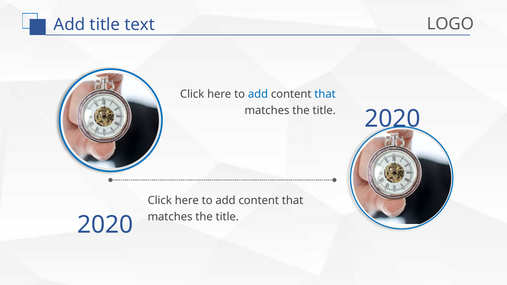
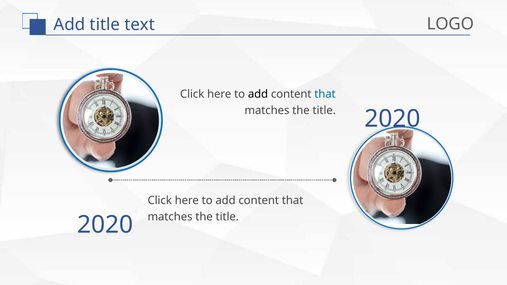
add colour: blue -> black (258, 94)
